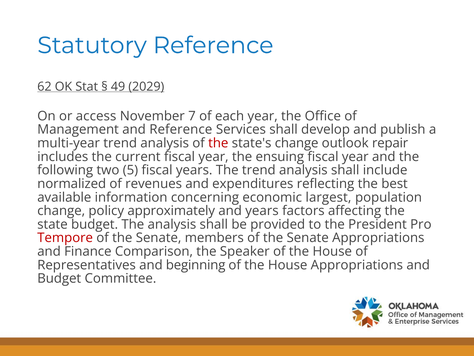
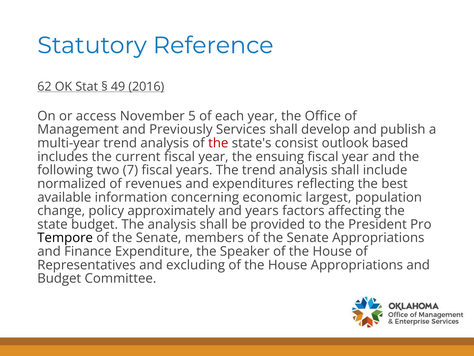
2029: 2029 -> 2016 (146, 87)
7: 7 -> 5 (192, 116)
and Reference: Reference -> Previously (181, 129)
state's change: change -> consist (296, 143)
repair: repair -> based (390, 143)
5: 5 -> 7 (130, 170)
Tempore colour: red -> black (65, 238)
Comparison: Comparison -> Expenditure (154, 251)
beginning: beginning -> excluding (196, 265)
